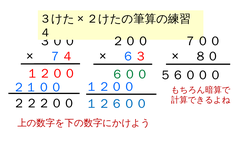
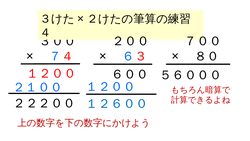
６００ colour: green -> black (130, 74)
